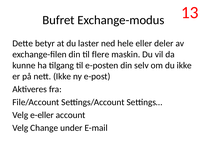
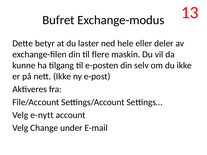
e-eller: e-eller -> e-nytt (42, 115)
